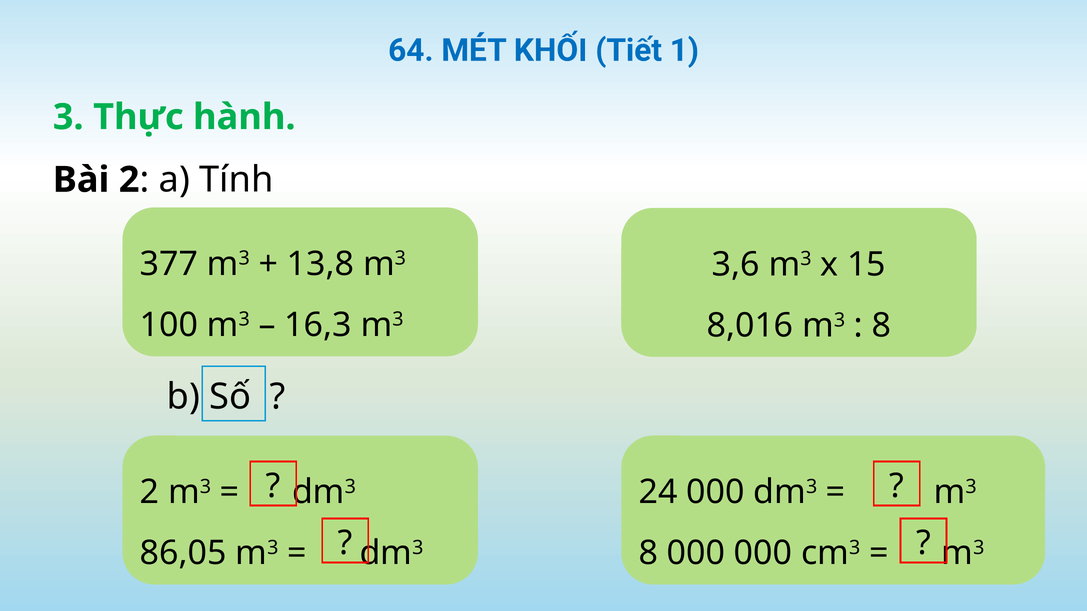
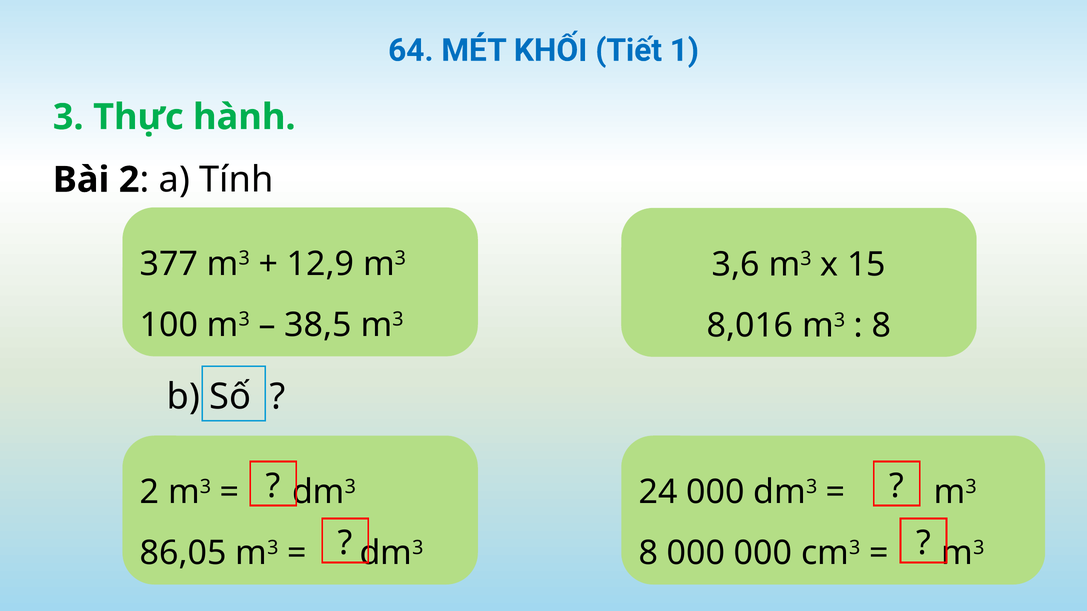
13,8: 13,8 -> 12,9 (321, 264)
16,3: 16,3 -> 38,5 (318, 325)
